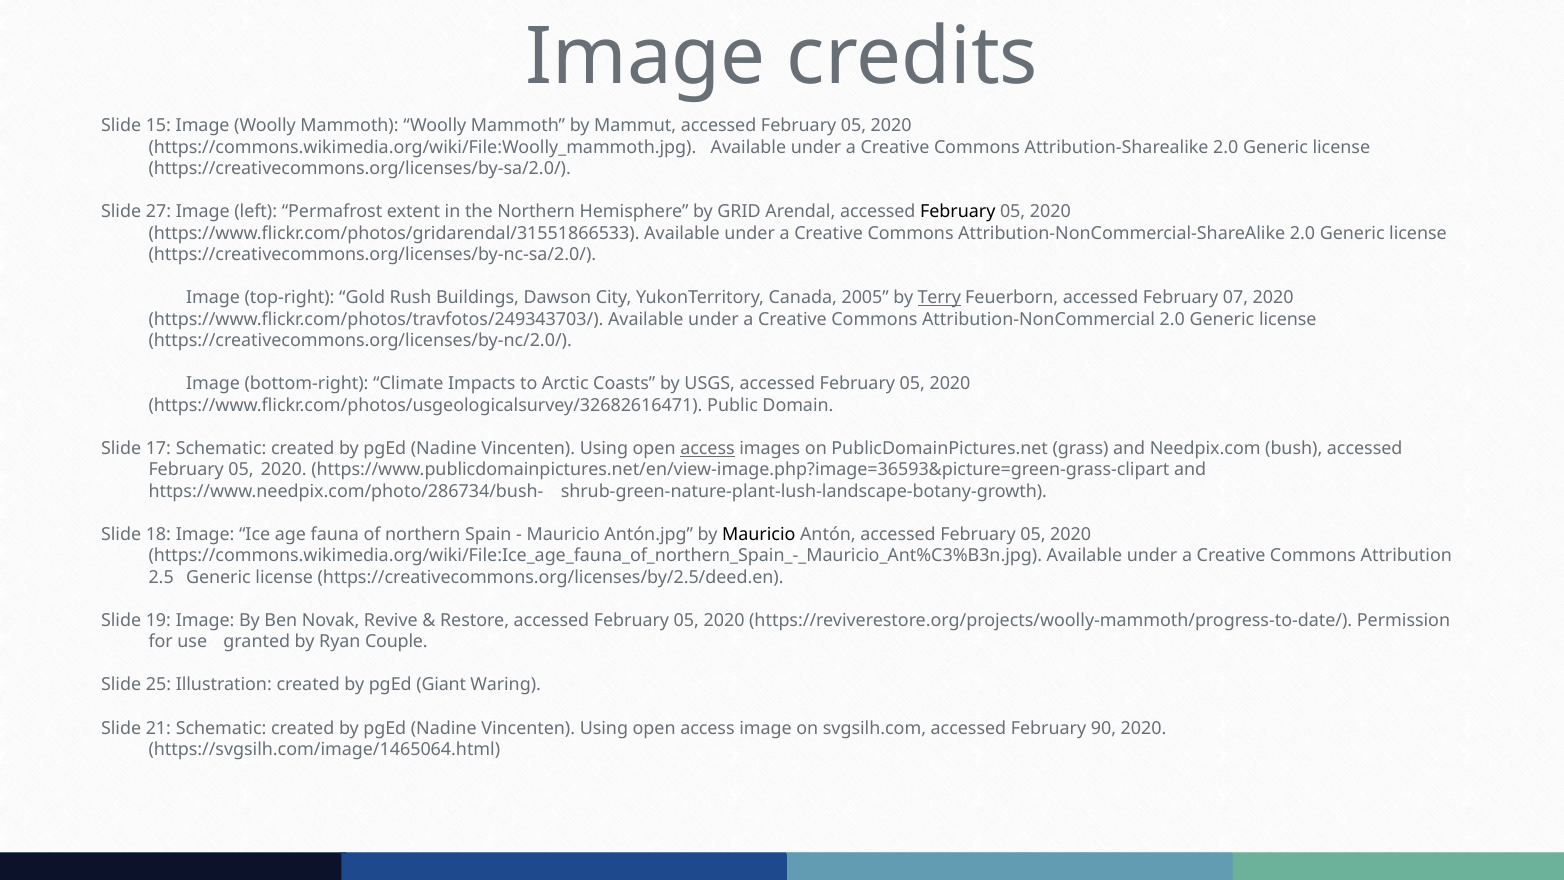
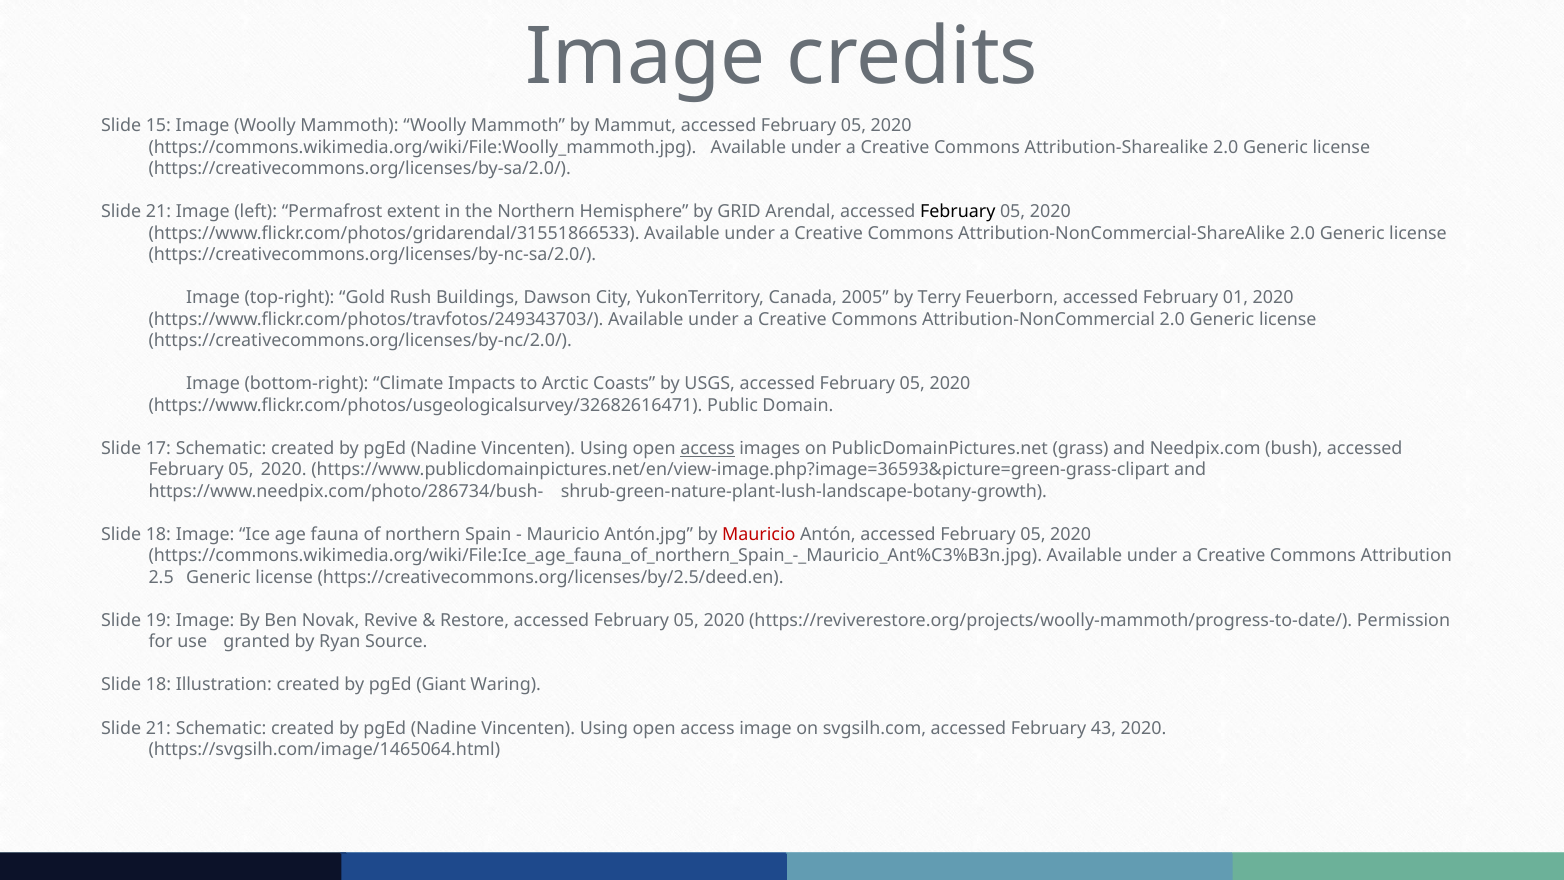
27: 27 -> 21 (158, 212)
Terry underline: present -> none (939, 298)
07: 07 -> 01 (1235, 298)
Mauricio colour: black -> red (759, 534)
Couple: Couple -> Source (396, 642)
25: 25 -> 18 (158, 685)
90: 90 -> 43 (1103, 728)
